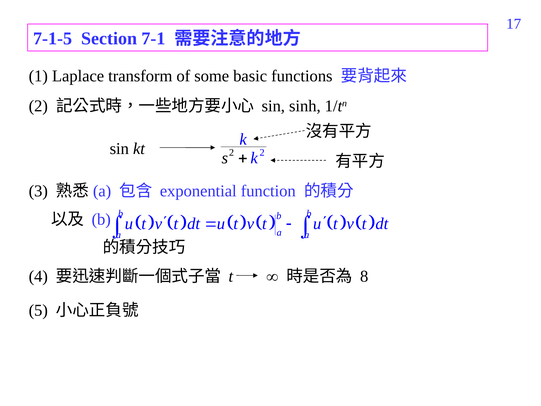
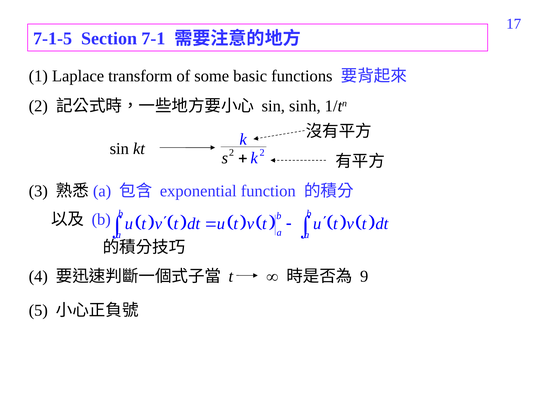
8: 8 -> 9 (364, 276)
